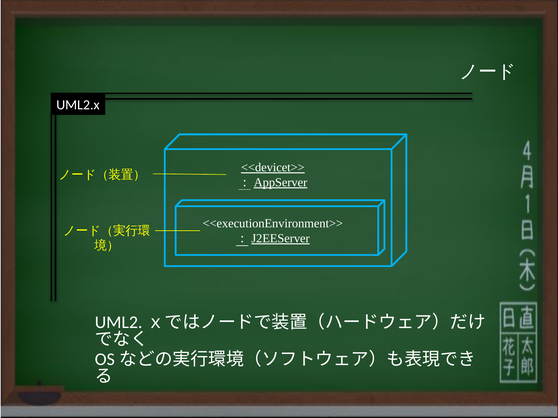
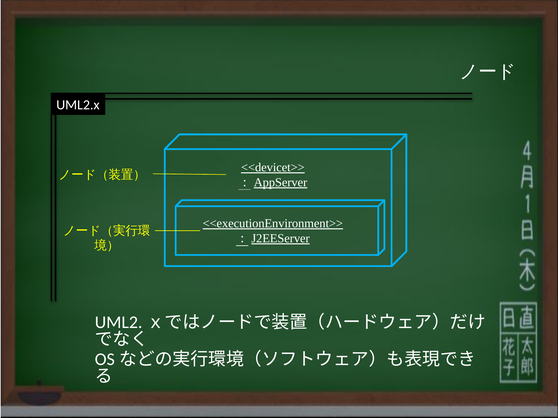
<<executionEnvironment>> underline: none -> present (273, 224)
